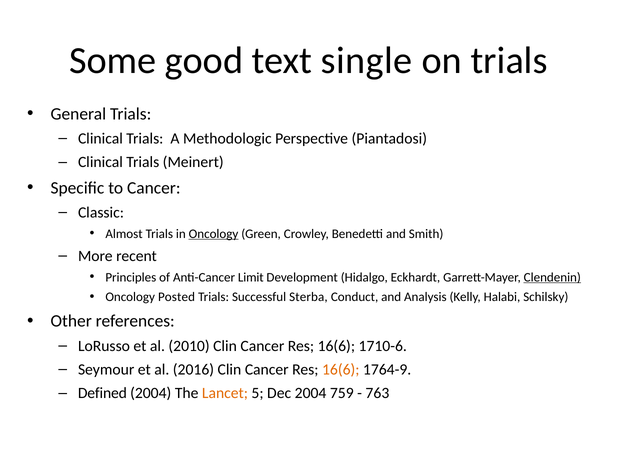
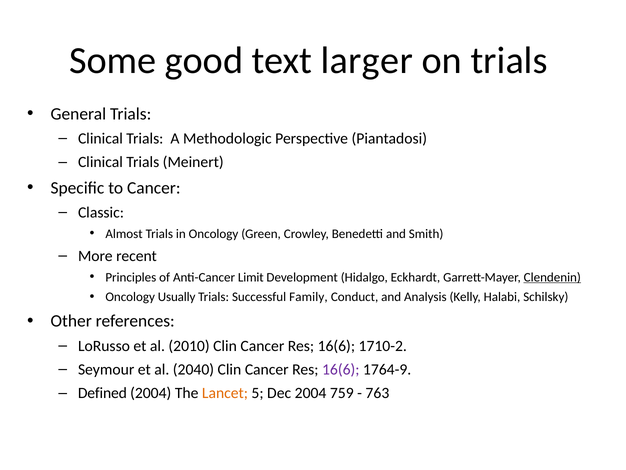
single: single -> larger (367, 61)
Oncology underline: present -> none (214, 233)
Posted: Posted -> Usually (177, 297)
Sterba: Sterba -> Family (308, 297)
1710-6: 1710-6 -> 1710-2 (383, 345)
2016: 2016 -> 2040 (193, 369)
16(6 colour: orange -> purple (341, 369)
